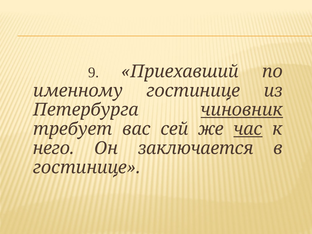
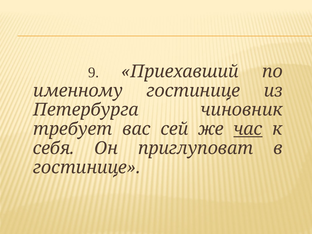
чиновник underline: present -> none (242, 110)
него: него -> себя (54, 148)
заключается: заключается -> приглуповат (196, 148)
